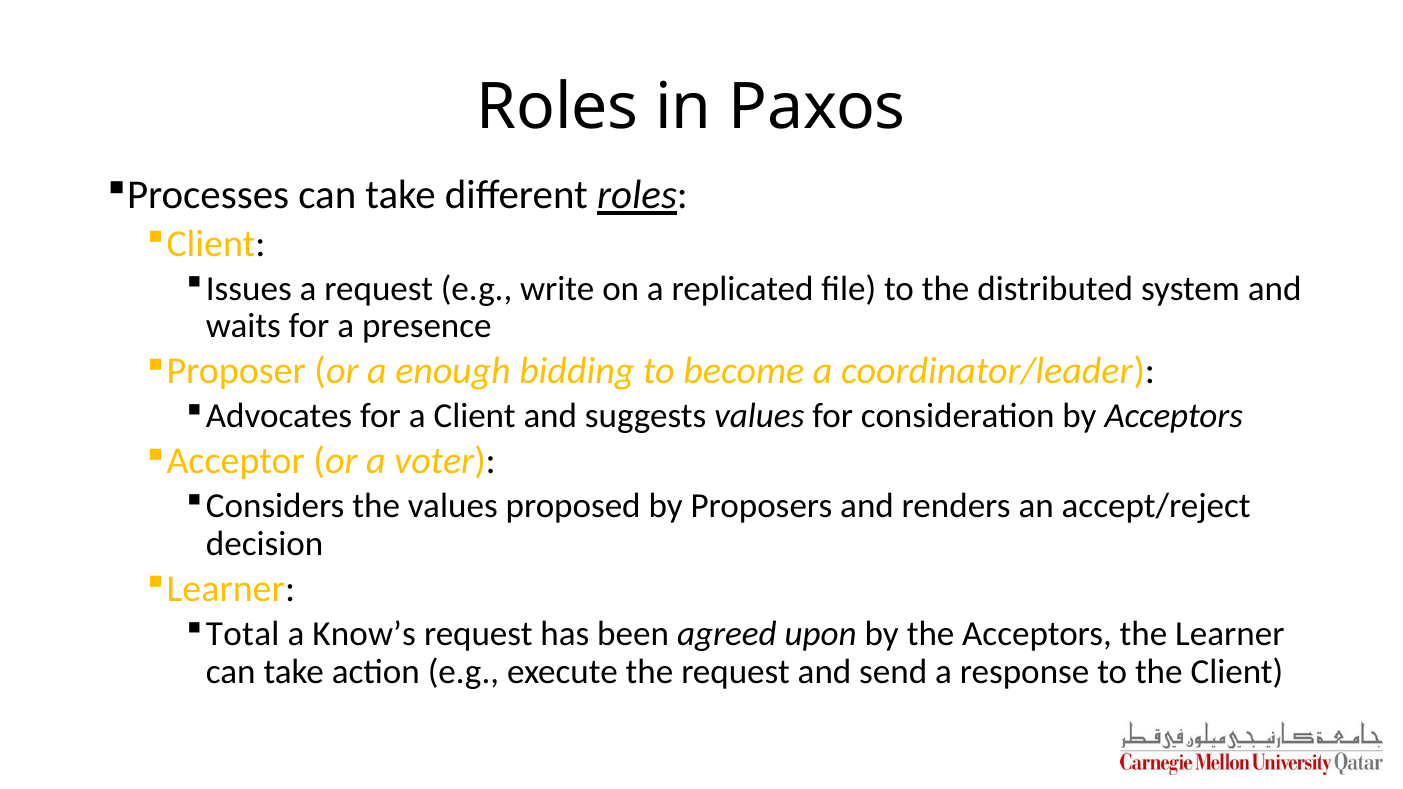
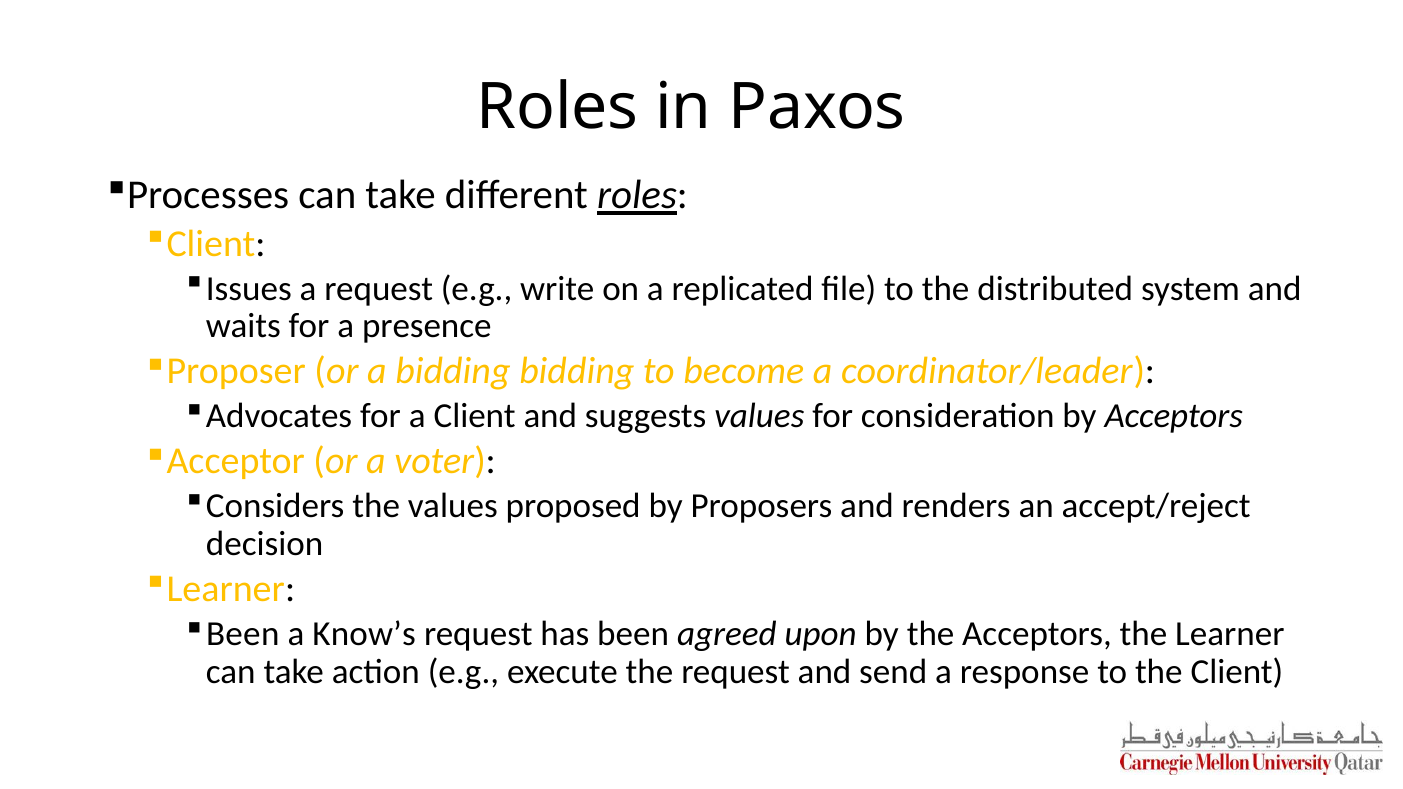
a enough: enough -> bidding (453, 371)
Total: Total -> Been (243, 634)
